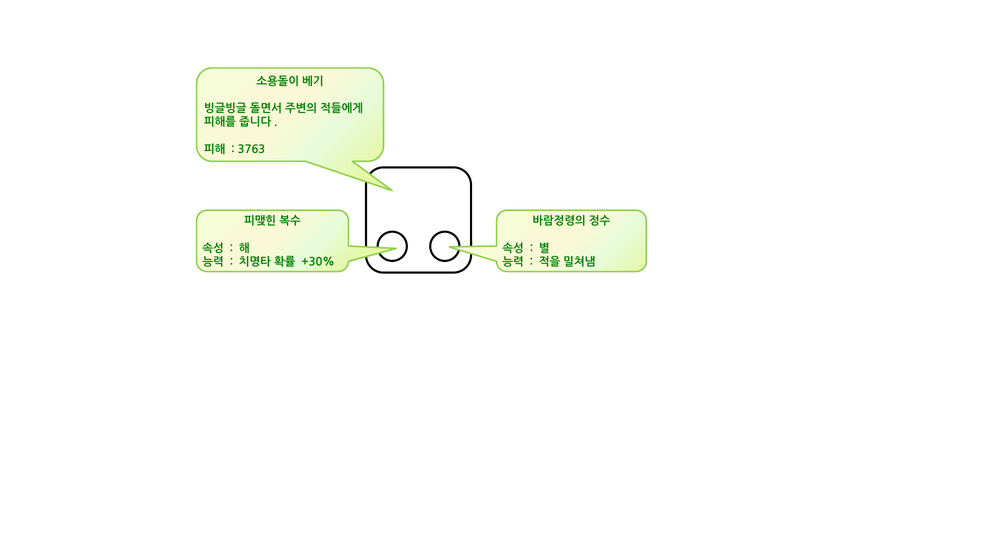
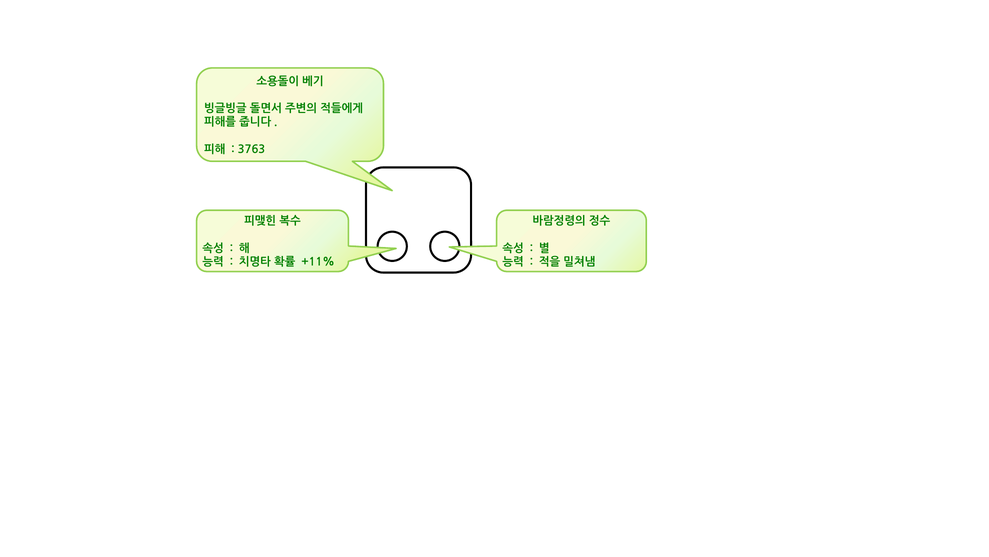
+30%: +30% -> +11% (318, 262)
